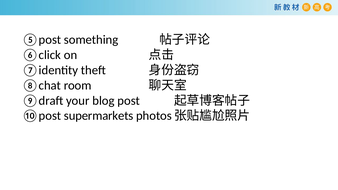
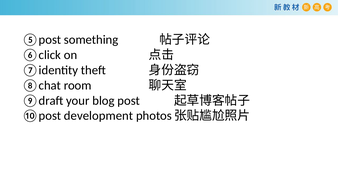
supermarkets: supermarkets -> development (99, 116)
